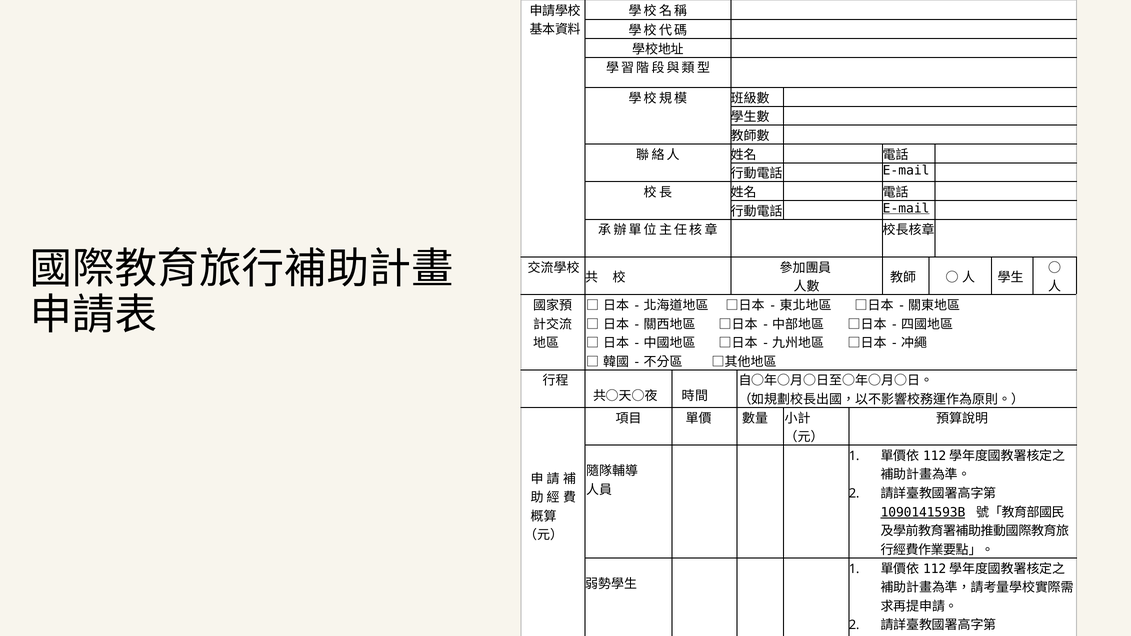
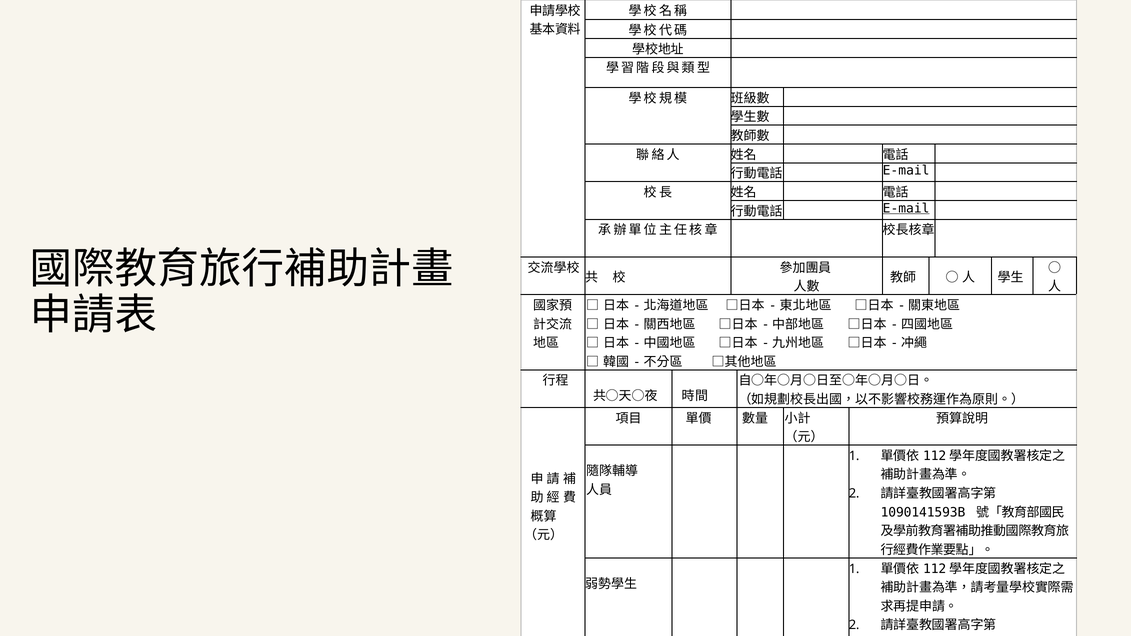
1090141593B underline: present -> none (923, 512)
